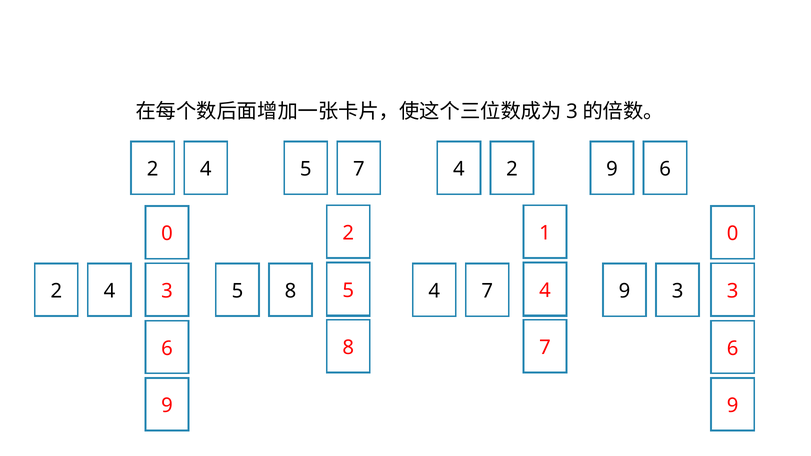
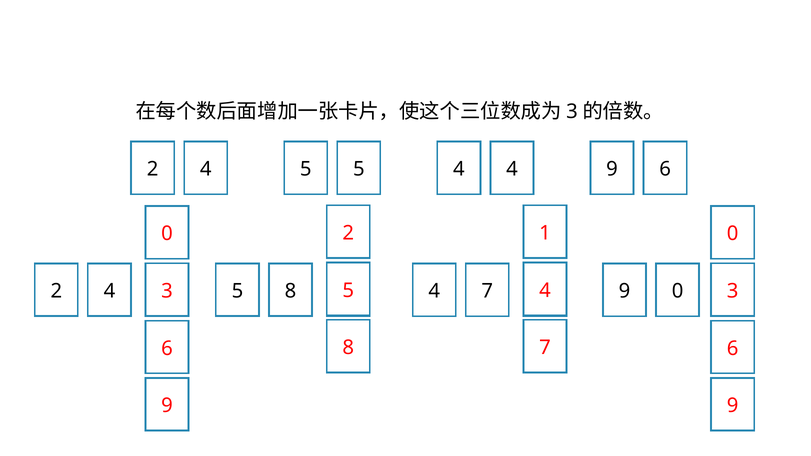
5 7: 7 -> 5 (359, 169)
4 2: 2 -> 4 (512, 169)
9 3: 3 -> 0 (678, 291)
